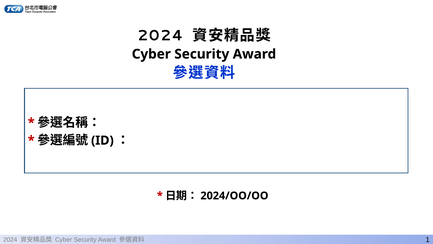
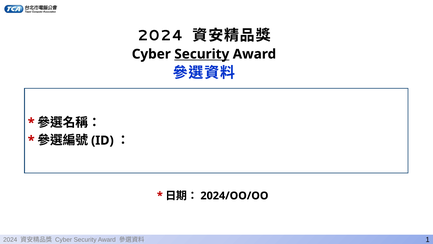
Security underline: none -> present (202, 54)
